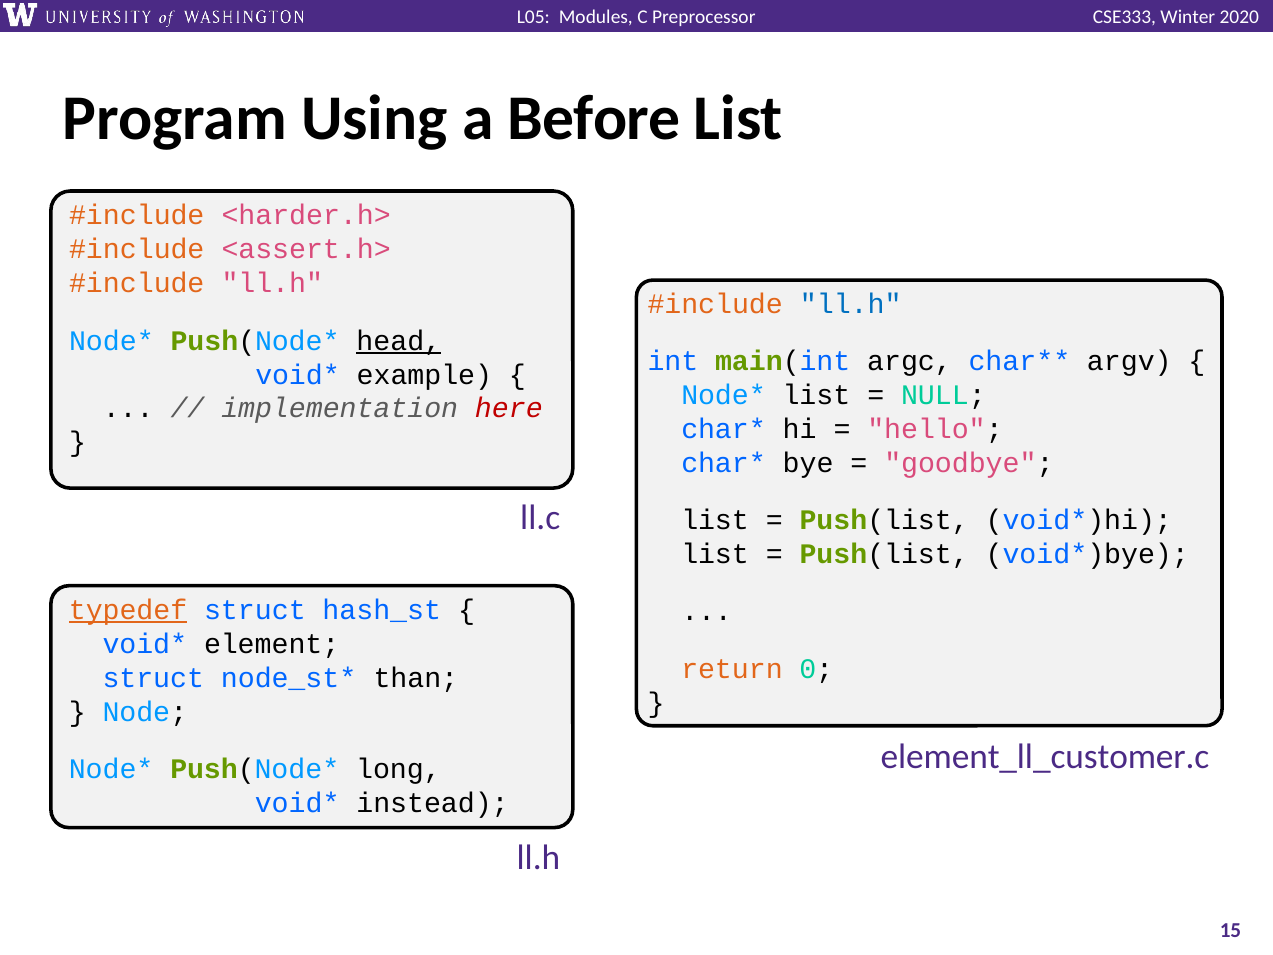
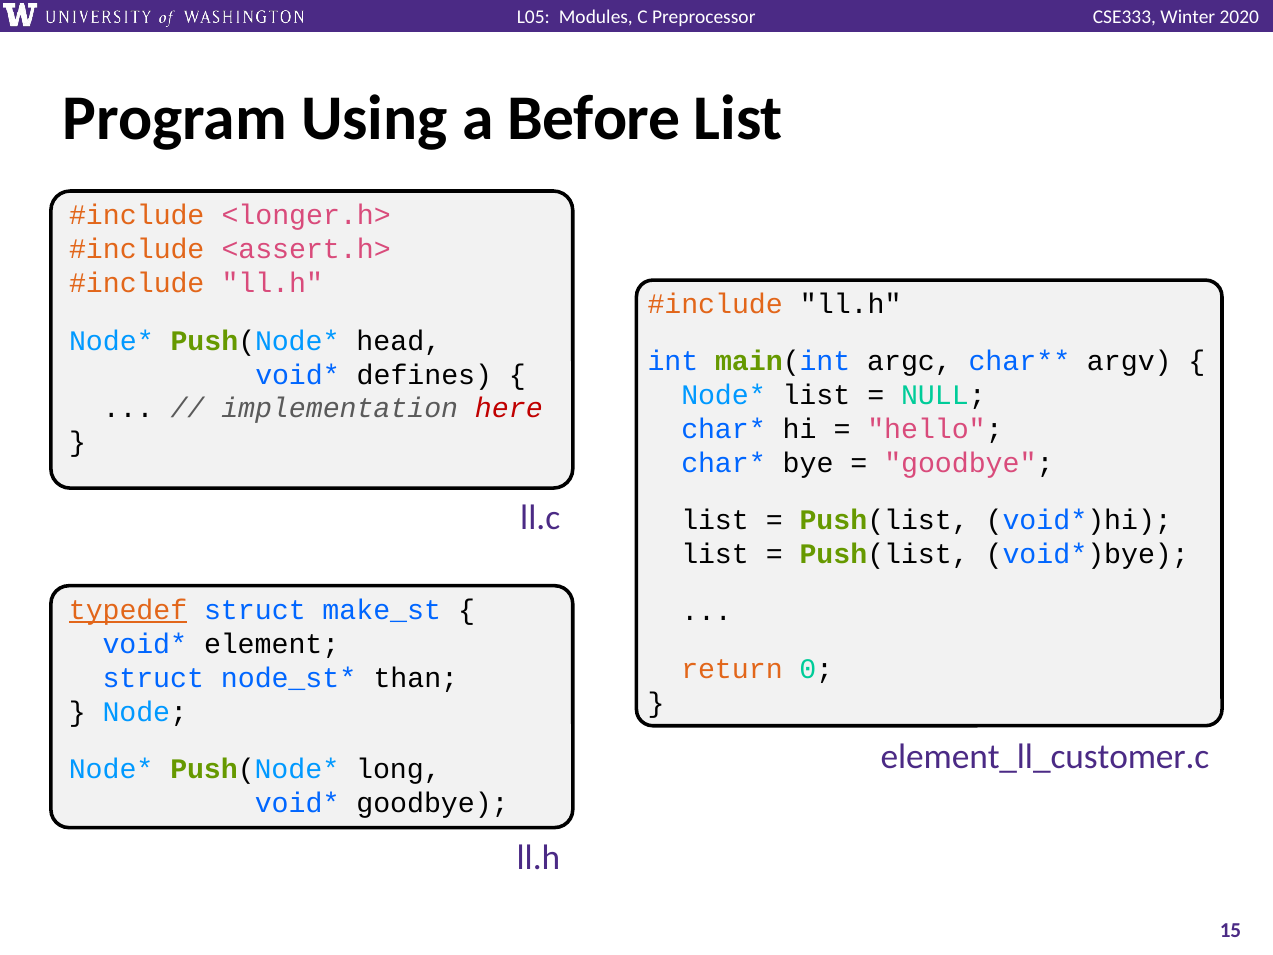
<harder.h>: <harder.h> -> <longer.h> (306, 216)
ll.h colour: blue -> black (851, 304)
head underline: present -> none (399, 341)
example: example -> defines (424, 375)
hash_st: hash_st -> make_st (382, 610)
instead: instead -> goodbye (433, 803)
